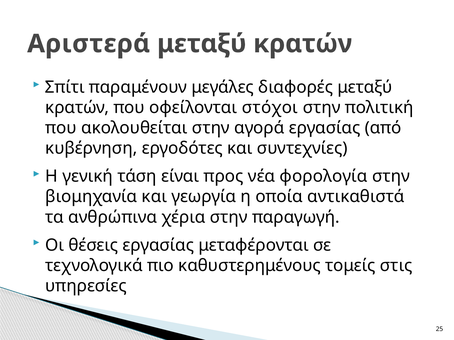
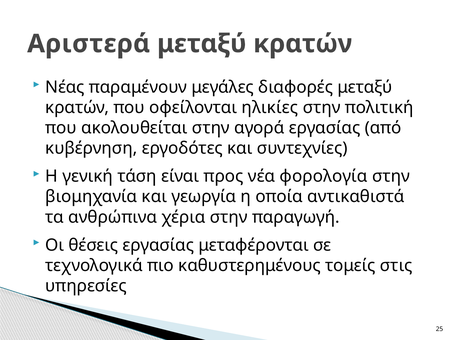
Σπίτι: Σπίτι -> Νέας (65, 87)
στόχοι: στόχοι -> ηλικίες (270, 108)
